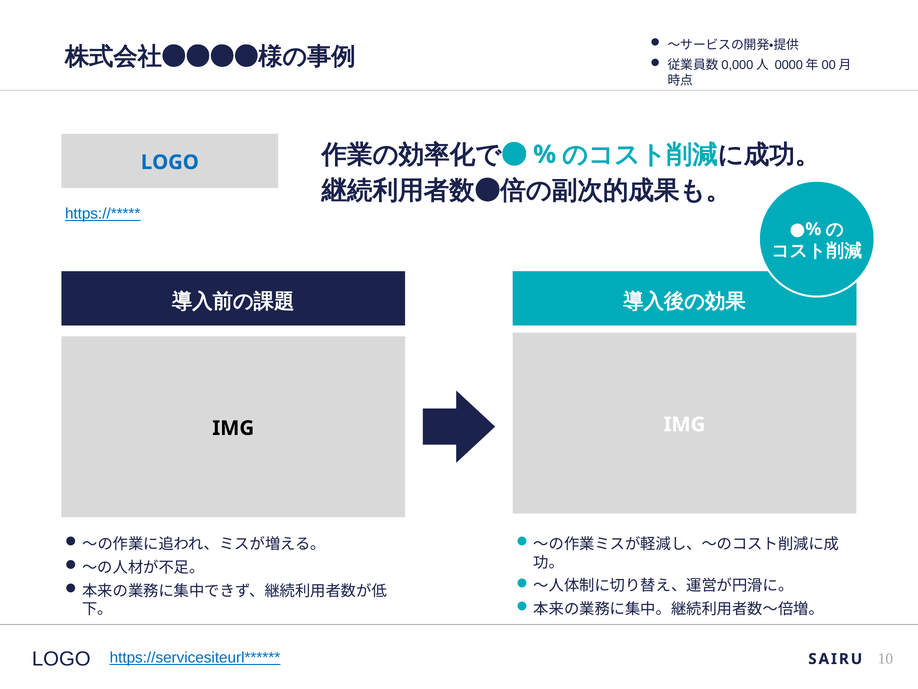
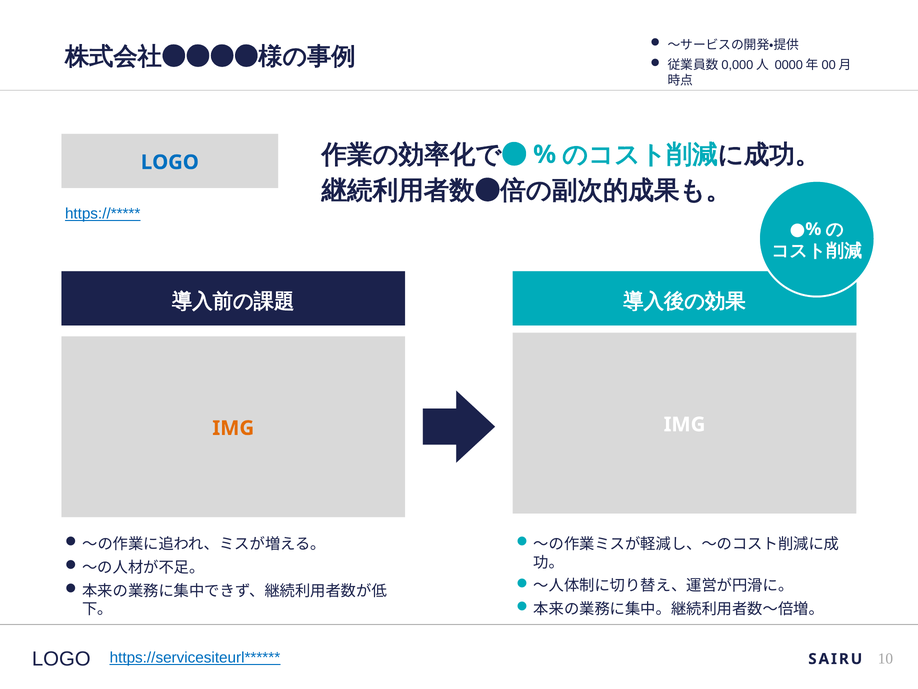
IMG colour: black -> orange (233, 428)
